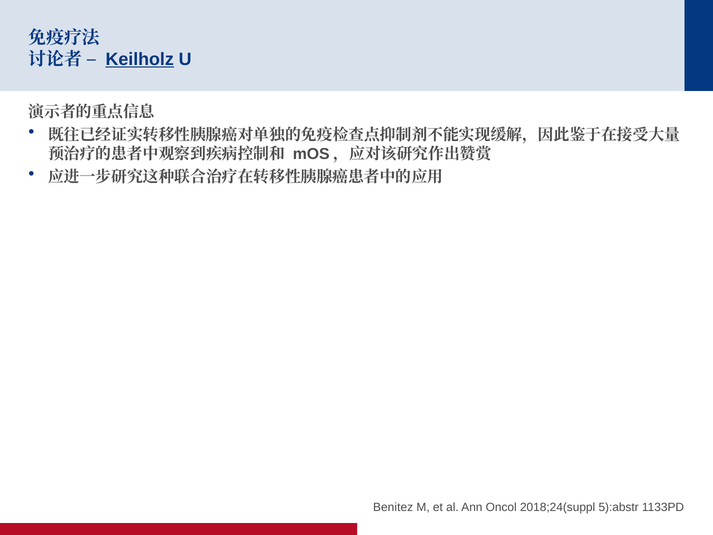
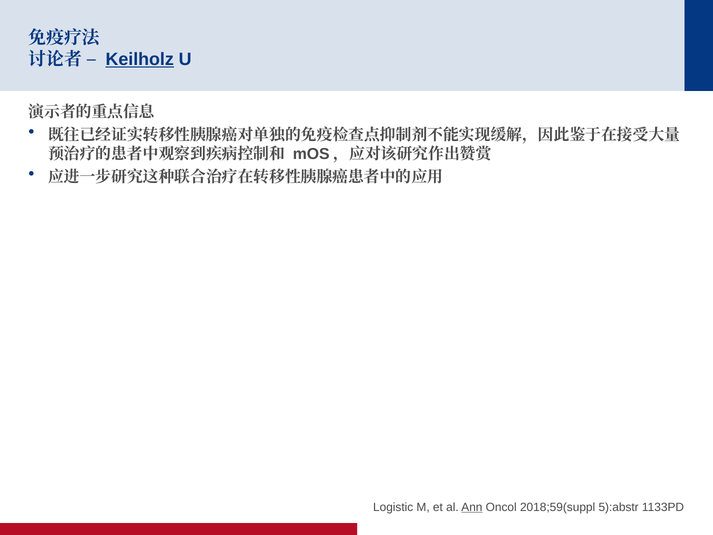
Benitez: Benitez -> Logistic (393, 507)
Ann underline: none -> present (472, 507)
2018;24(suppl: 2018;24(suppl -> 2018;59(suppl (558, 507)
